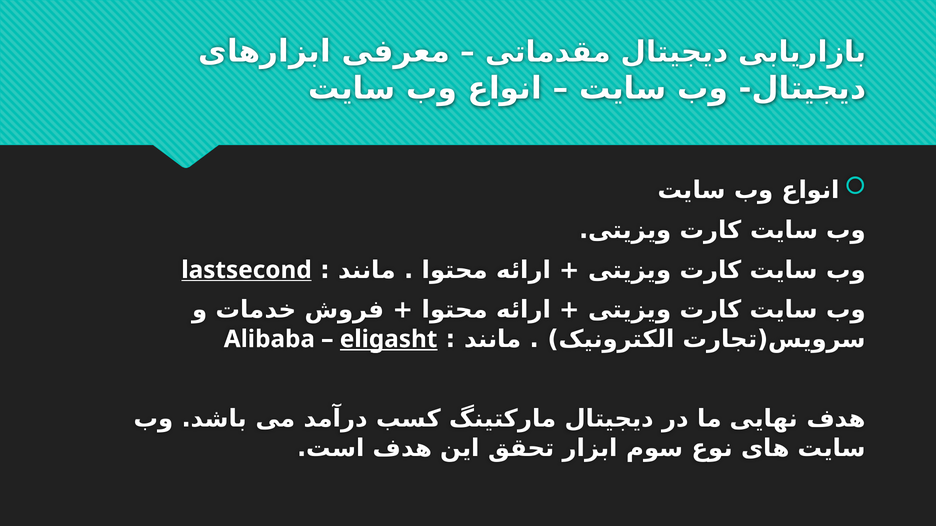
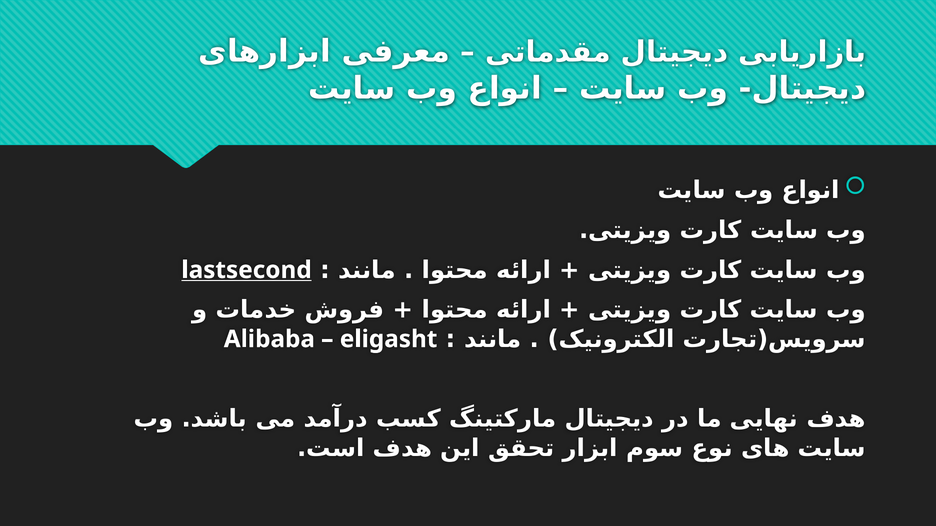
eligasht underline: present -> none (389, 339)
